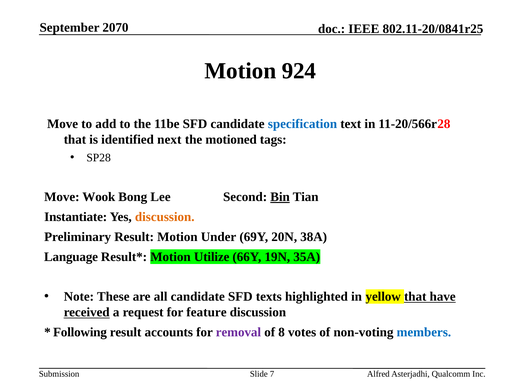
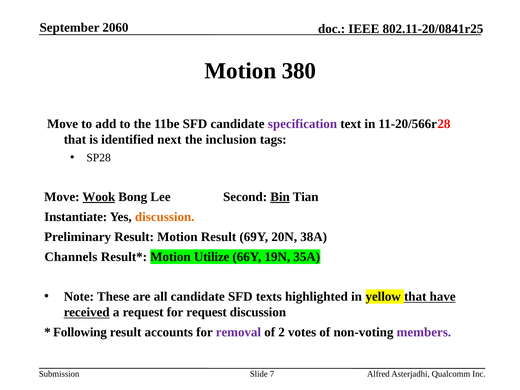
2070: 2070 -> 2060 (115, 28)
924: 924 -> 380 (299, 71)
specification colour: blue -> purple (302, 124)
motioned: motioned -> inclusion (231, 140)
Wook underline: none -> present (99, 197)
Motion Under: Under -> Result (219, 237)
Language: Language -> Channels (71, 257)
for feature: feature -> request (207, 312)
8: 8 -> 2 (282, 332)
members colour: blue -> purple (424, 332)
